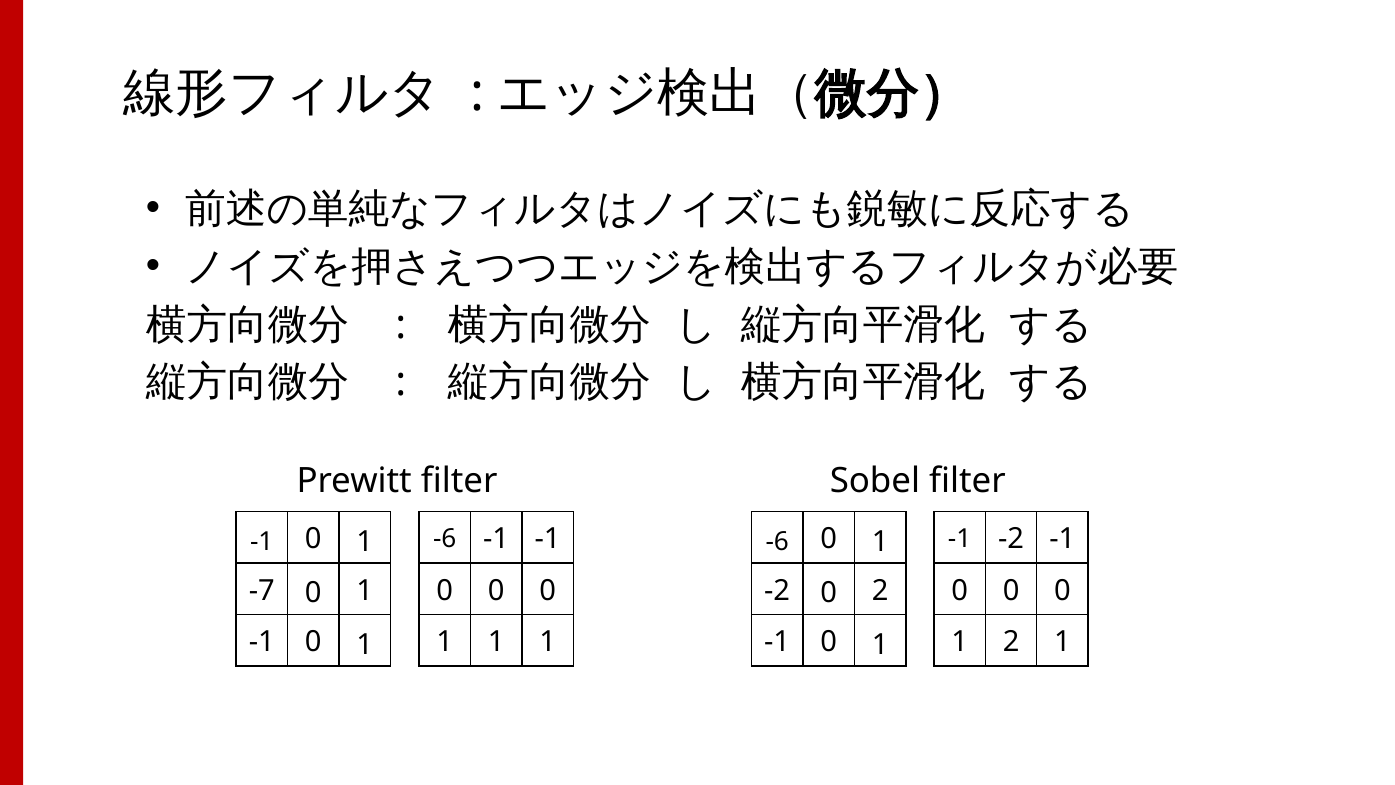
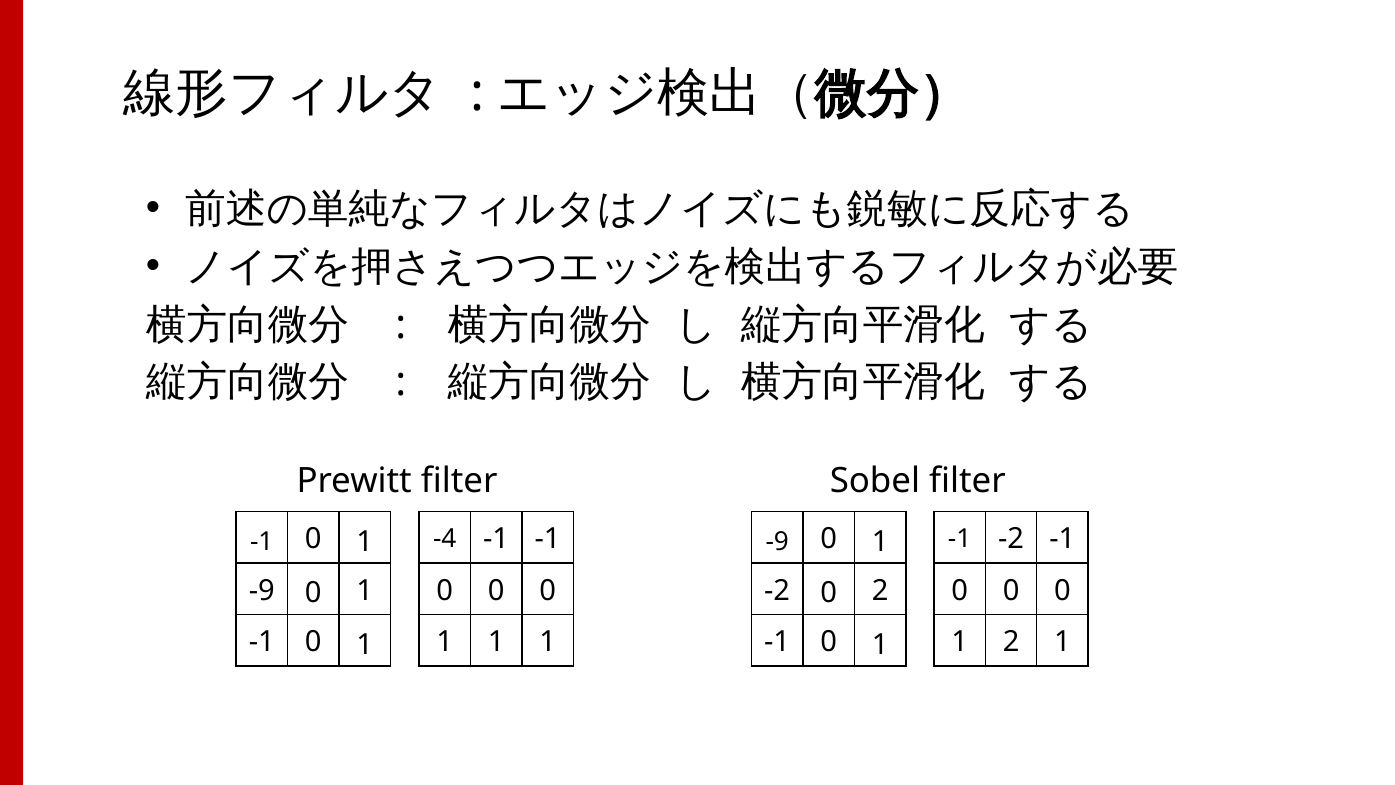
-6: -6 -> -4 (445, 539)
-6: -6 -> -9 (777, 541)
-7: -7 -> -9 (262, 590)
